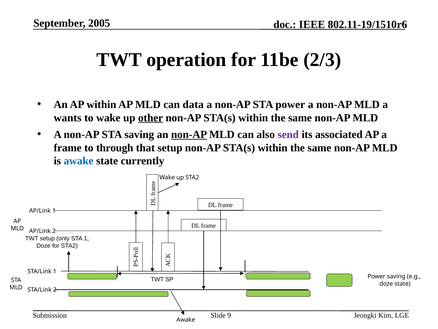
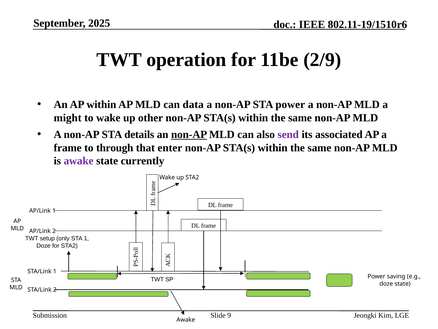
2005: 2005 -> 2025 (99, 23)
2/3: 2/3 -> 2/9 (322, 60)
wants: wants -> might (68, 118)
other underline: present -> none (151, 118)
STA saving: saving -> details (139, 134)
that setup: setup -> enter (170, 148)
awake colour: blue -> purple (79, 161)
